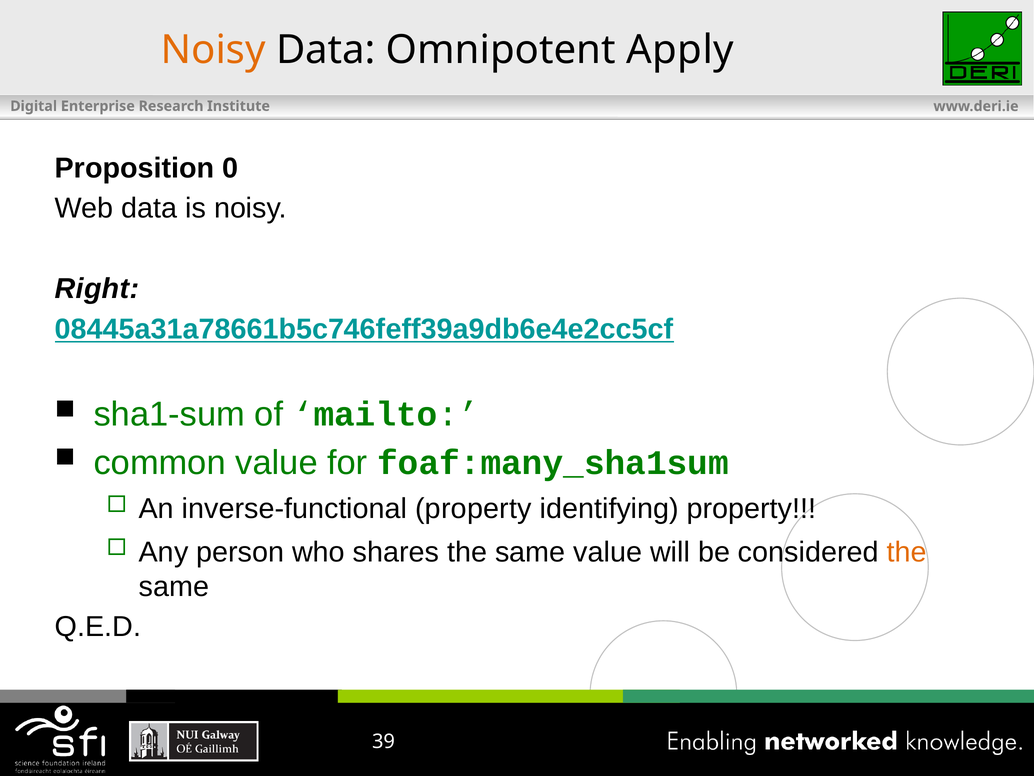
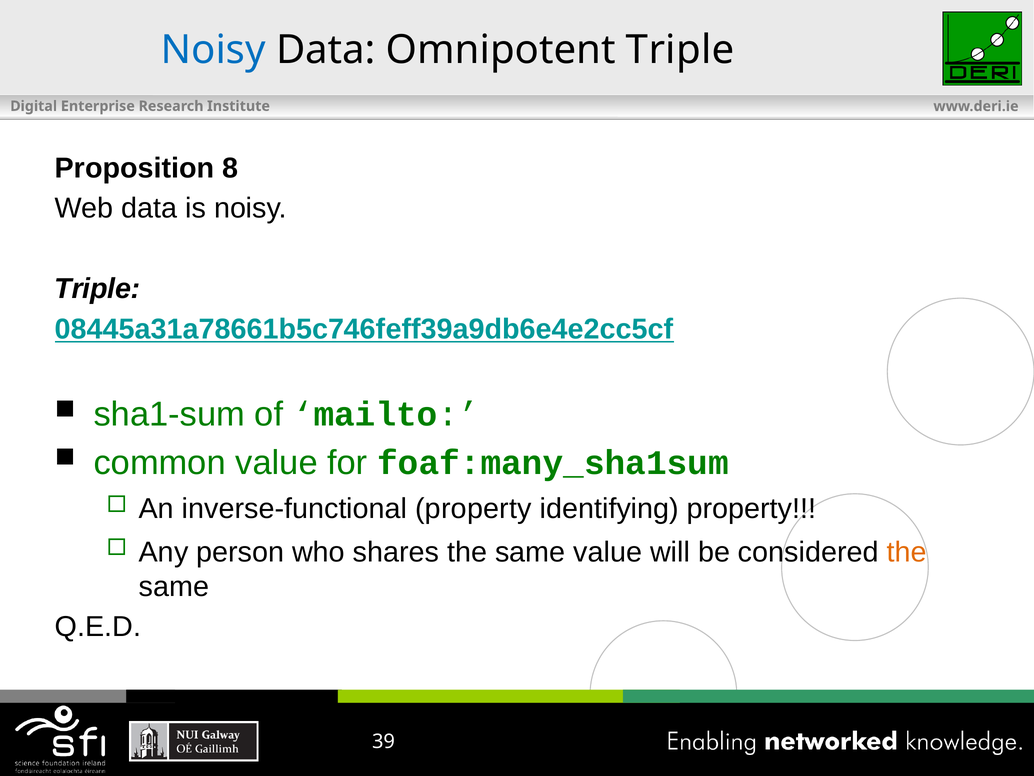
Noisy colour: orange -> blue (213, 50)
Omnipotent Apply: Apply -> Triple (680, 50)
0: 0 -> 8 (230, 168)
Right: Right -> Triple (97, 289)
